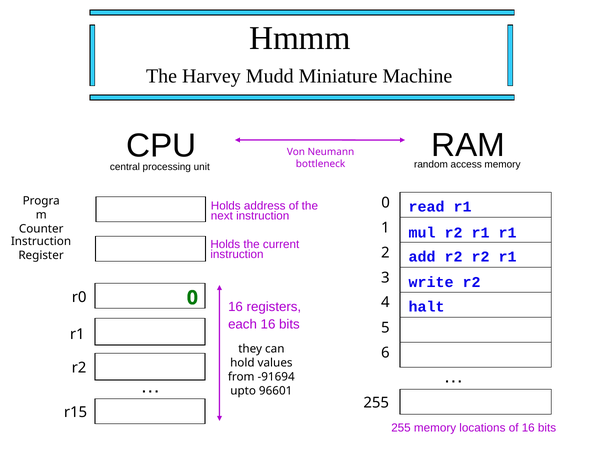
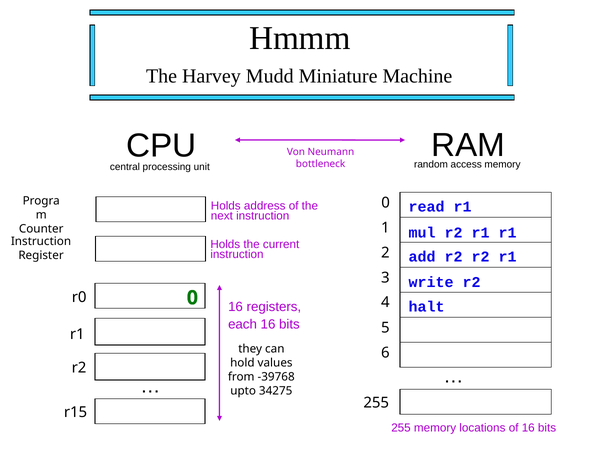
-91694: -91694 -> -39768 (276, 377)
96601: 96601 -> 34275 (276, 391)
